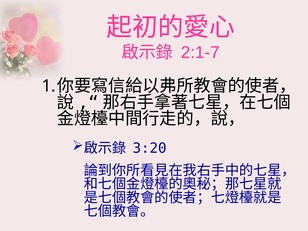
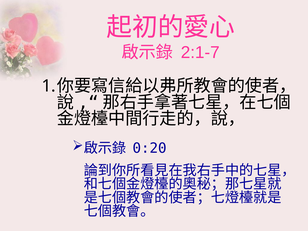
3:20: 3:20 -> 0:20 (150, 148)
